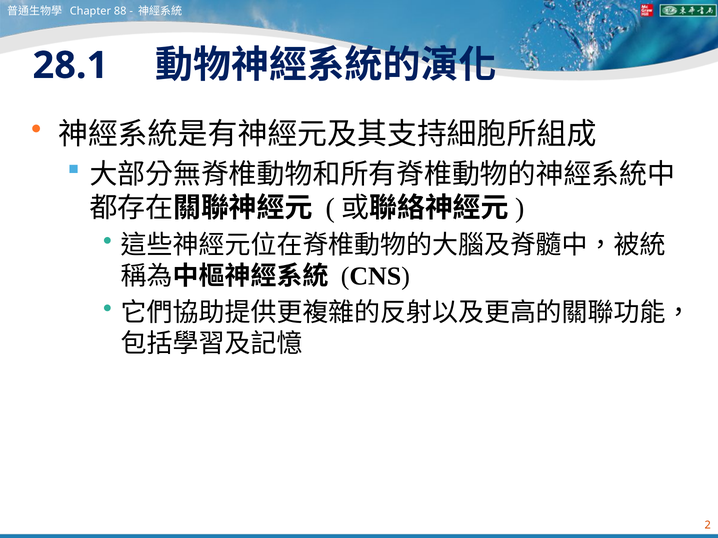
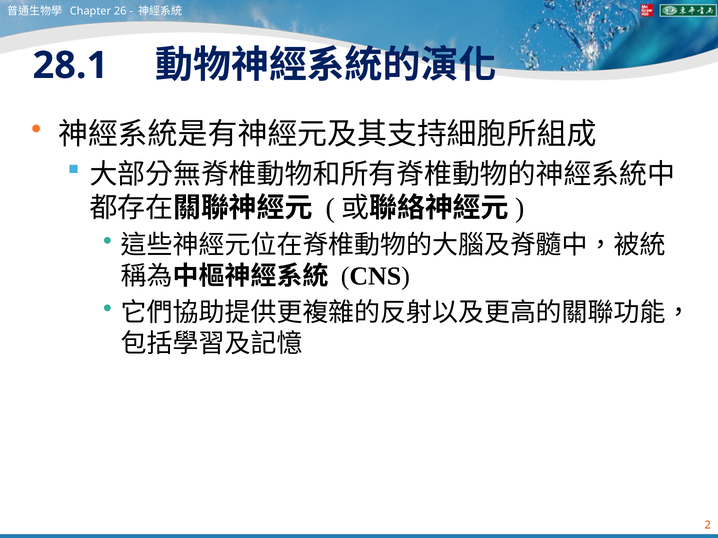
88: 88 -> 26 (120, 11)
